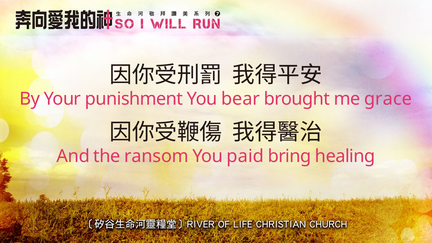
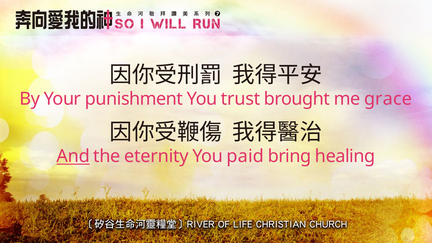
bear: bear -> trust (241, 99)
And underline: none -> present (73, 156)
ransom: ransom -> eternity (156, 156)
